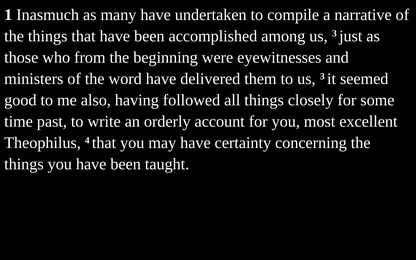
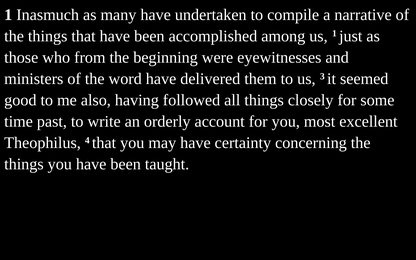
among us 3: 3 -> 1 (334, 34)
